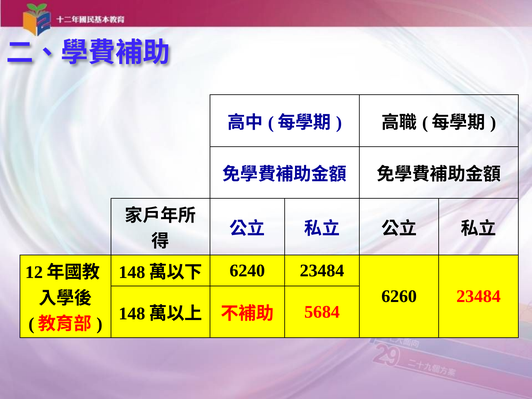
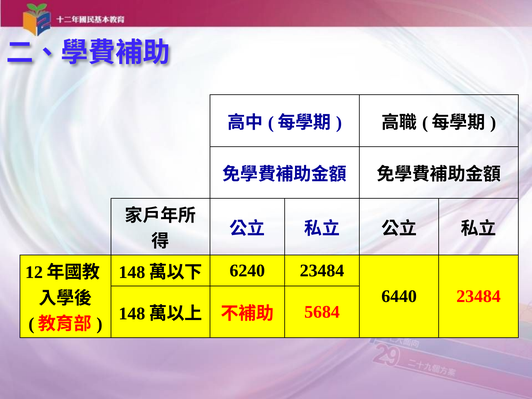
6260: 6260 -> 6440 (399, 296)
